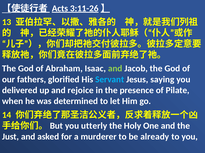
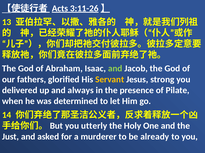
Servant colour: light blue -> yellow (110, 80)
saying: saying -> strong (162, 80)
rejoice: rejoice -> always (81, 91)
